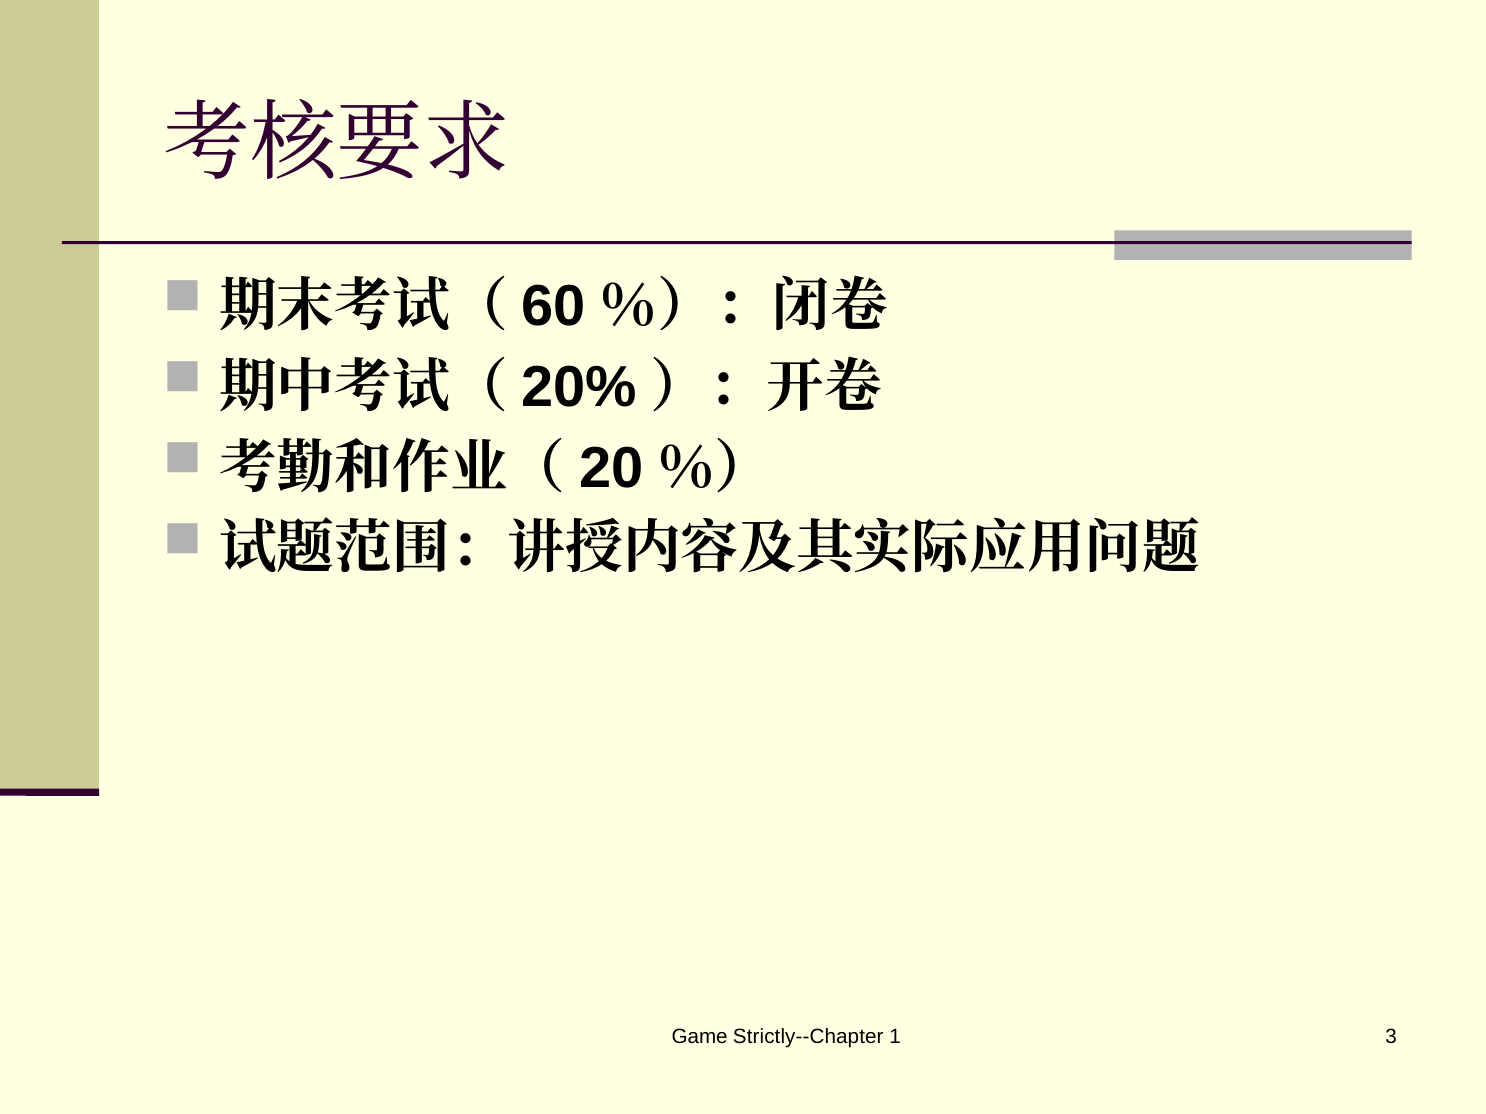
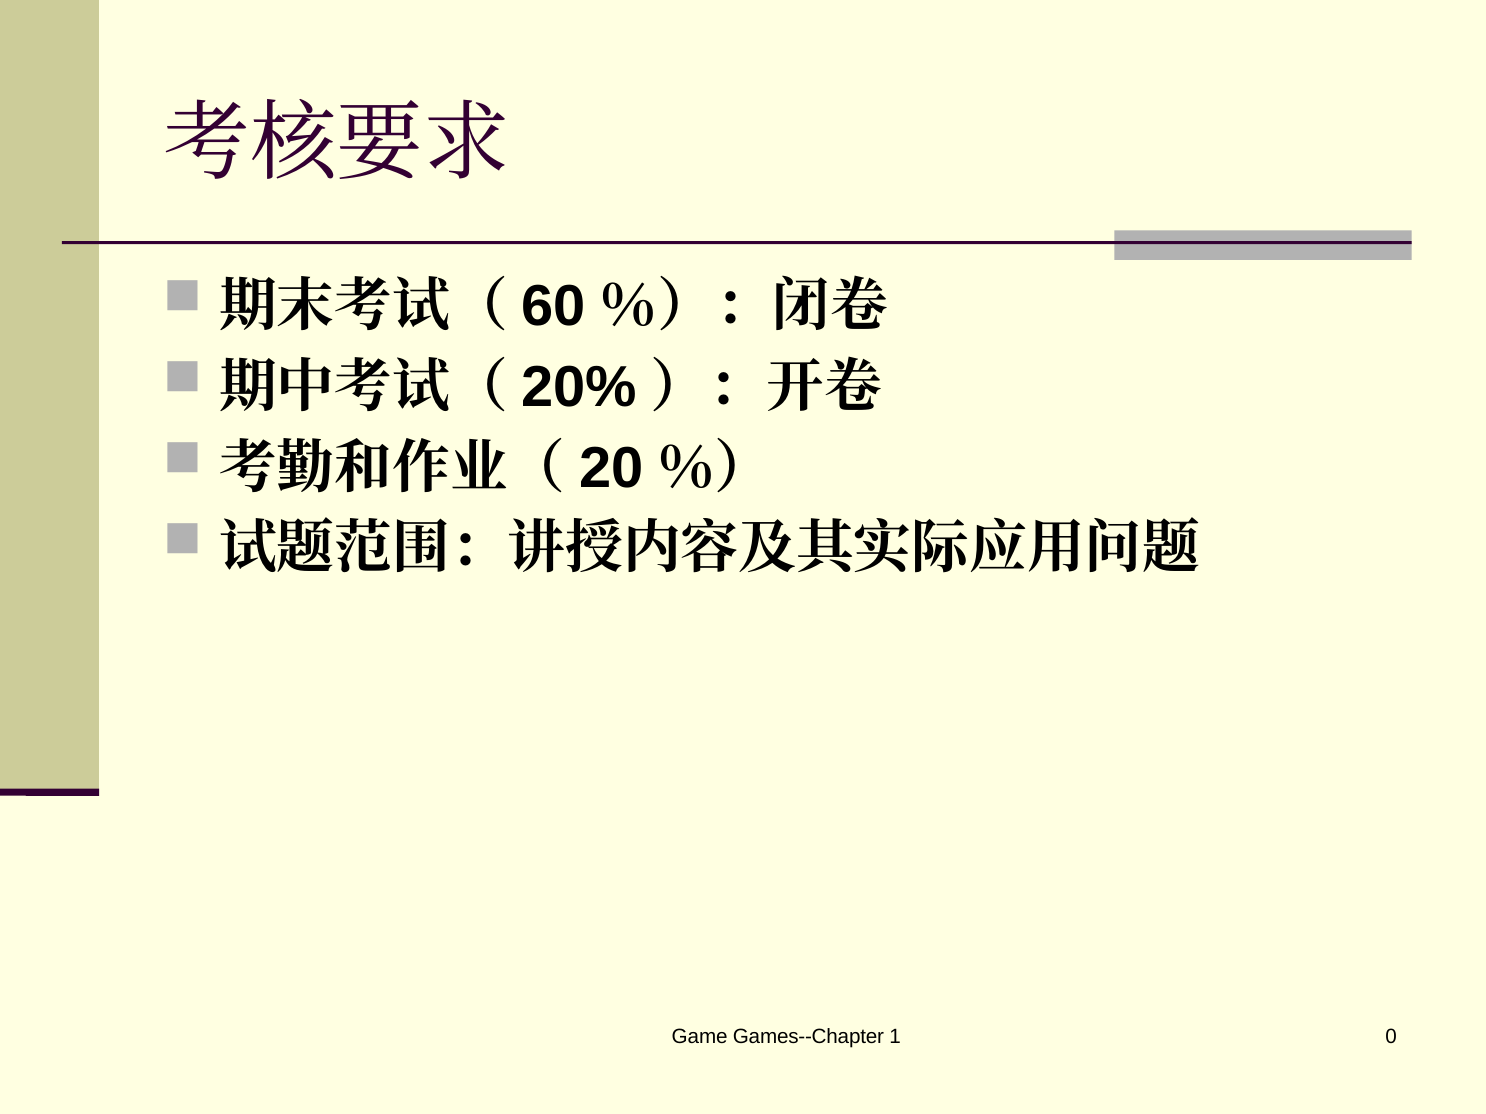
Strictly--Chapter: Strictly--Chapter -> Games--Chapter (808, 1037)
3: 3 -> 0 (1391, 1037)
